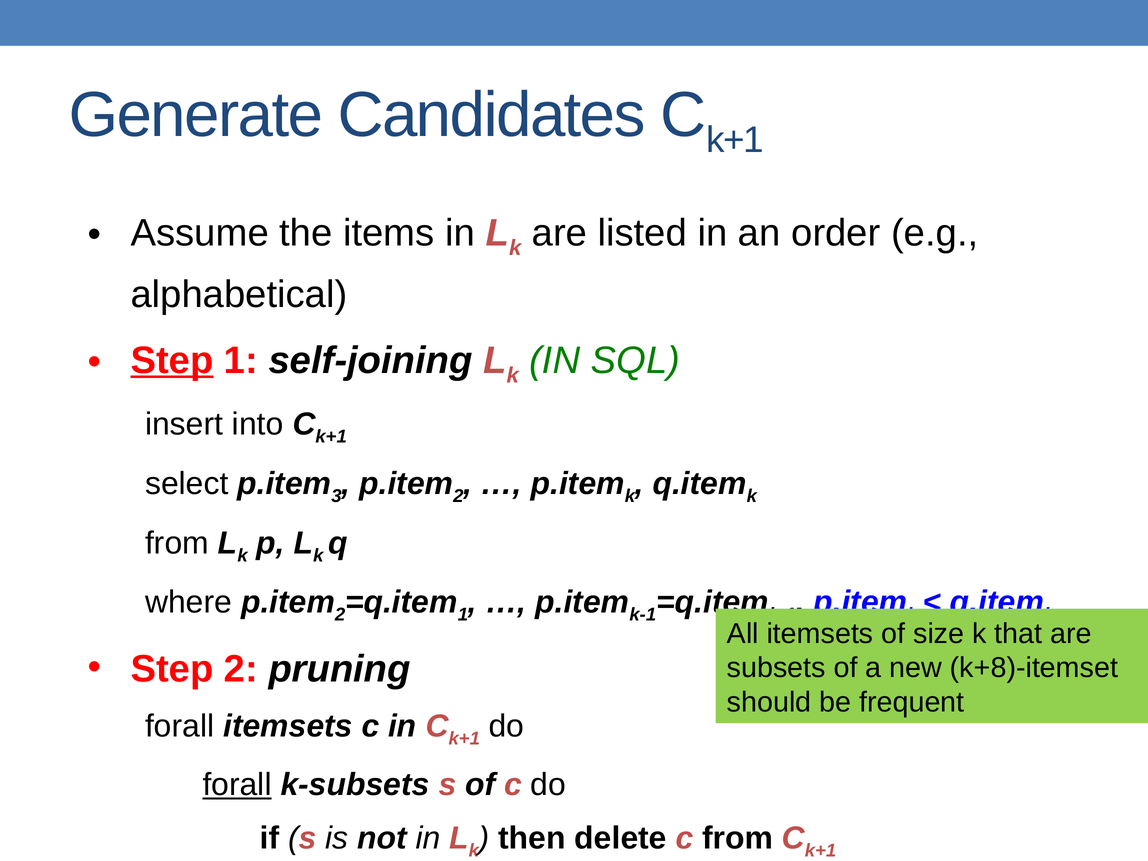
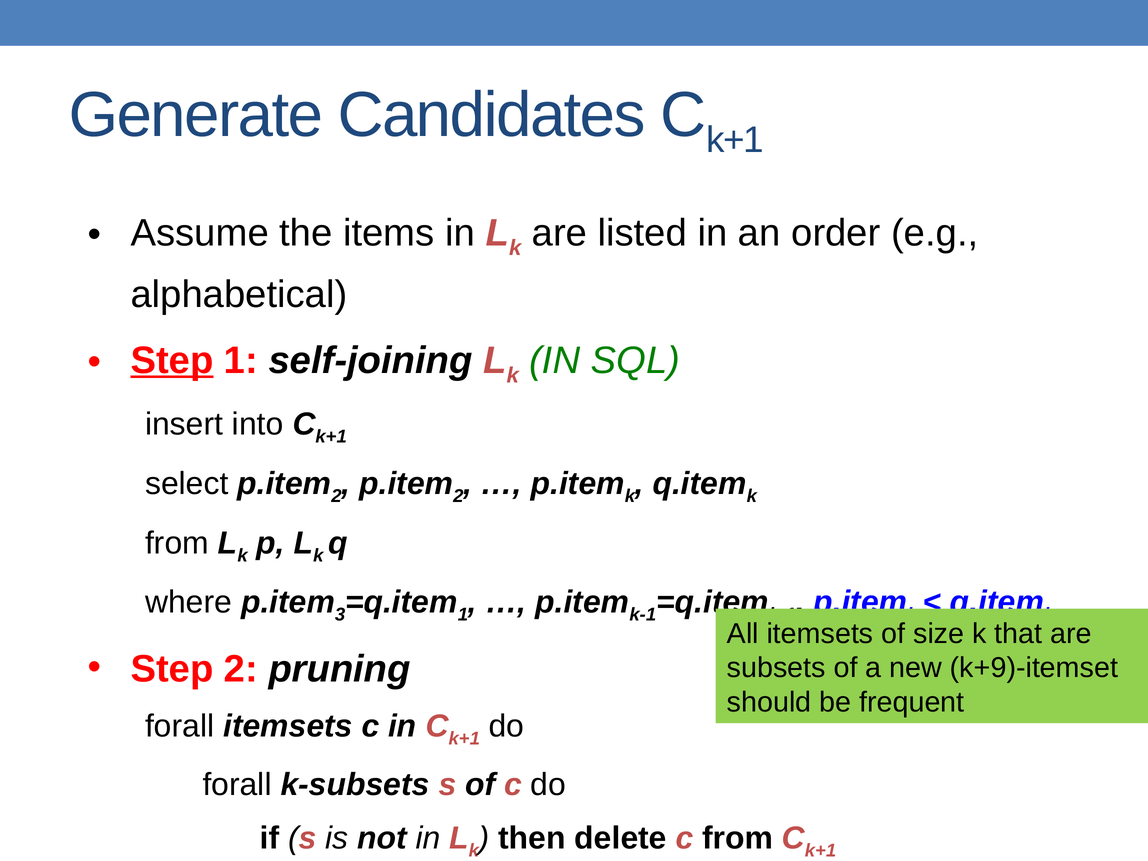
3: 3 -> 2 (336, 496)
2: 2 -> 3 (340, 615)
k+8)-itemset: k+8)-itemset -> k+9)-itemset (1034, 668)
forall underline: present -> none (237, 785)
